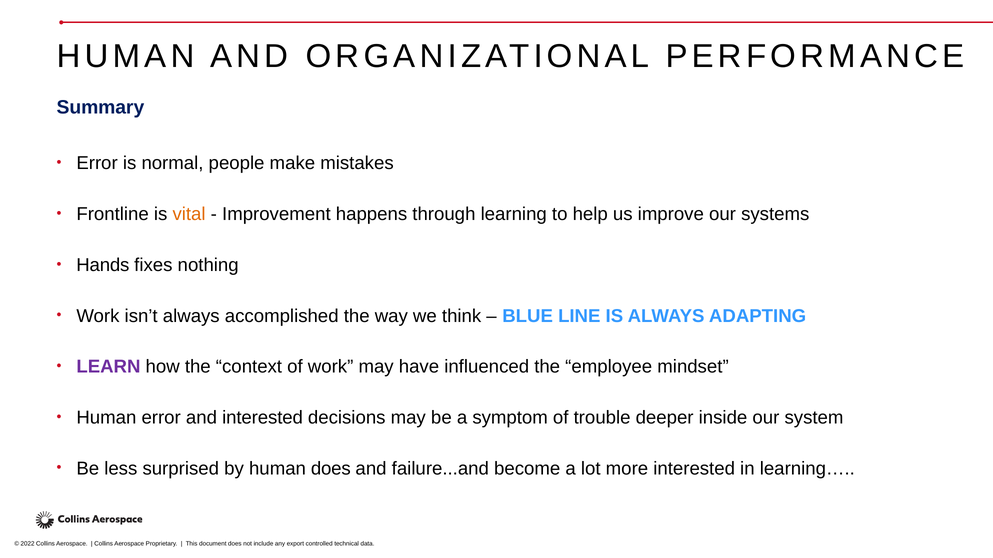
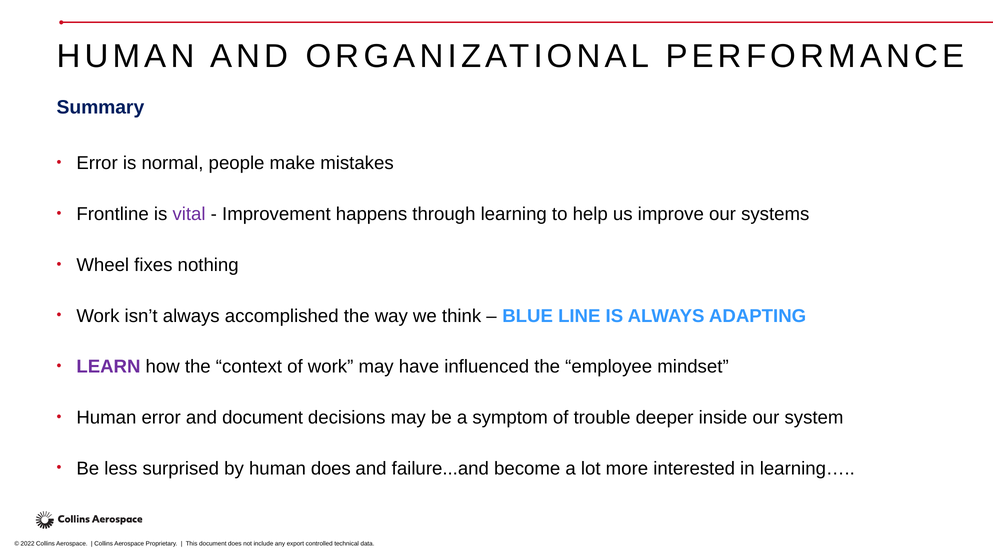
vital colour: orange -> purple (189, 214)
Hands: Hands -> Wheel (103, 265)
and interested: interested -> document (263, 418)
